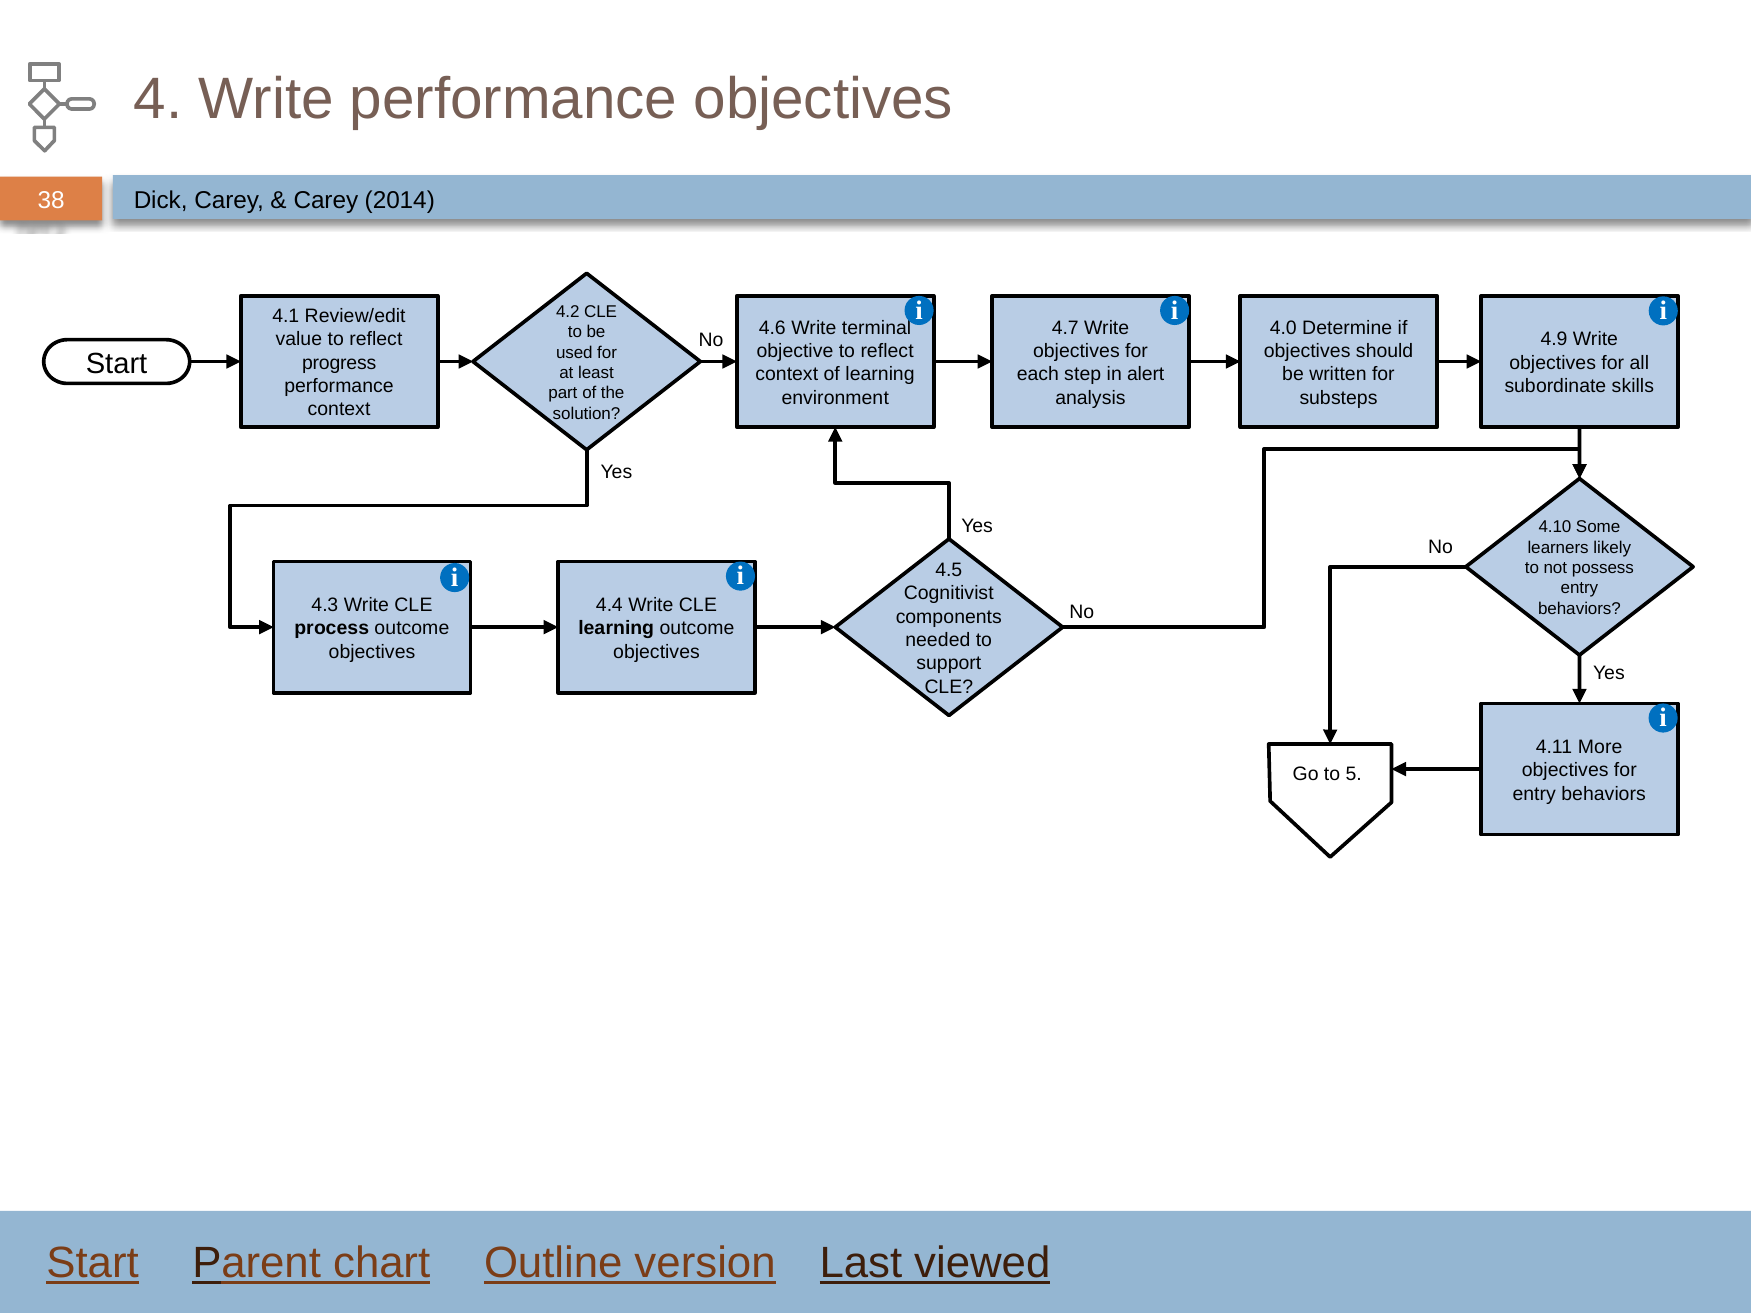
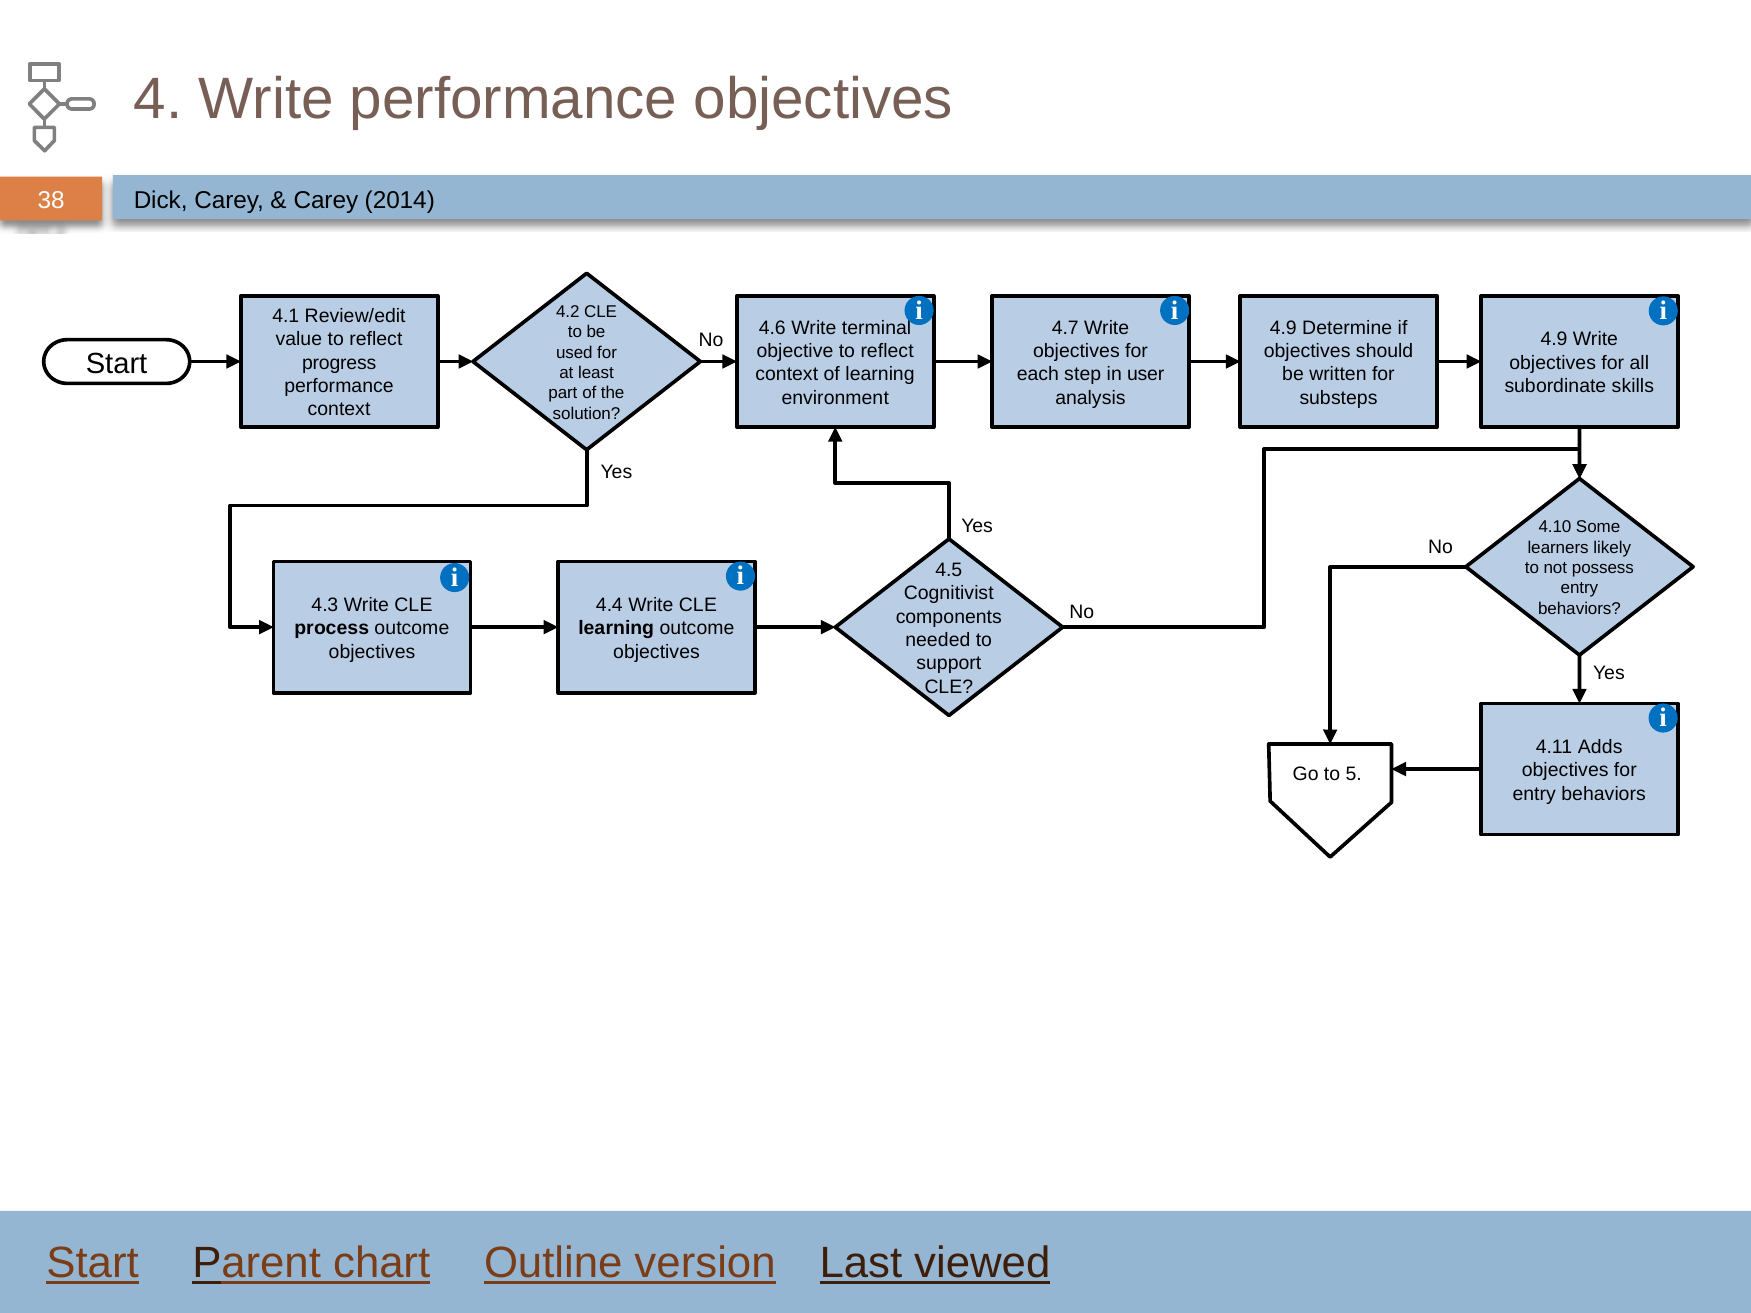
4.0: 4.0 -> 4.9 (1283, 328)
alert: alert -> user (1146, 375)
More: More -> Adds (1600, 747)
